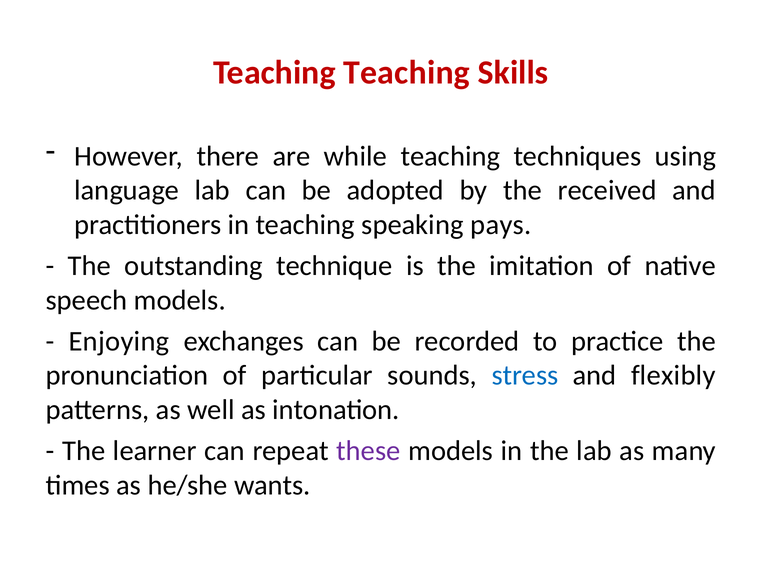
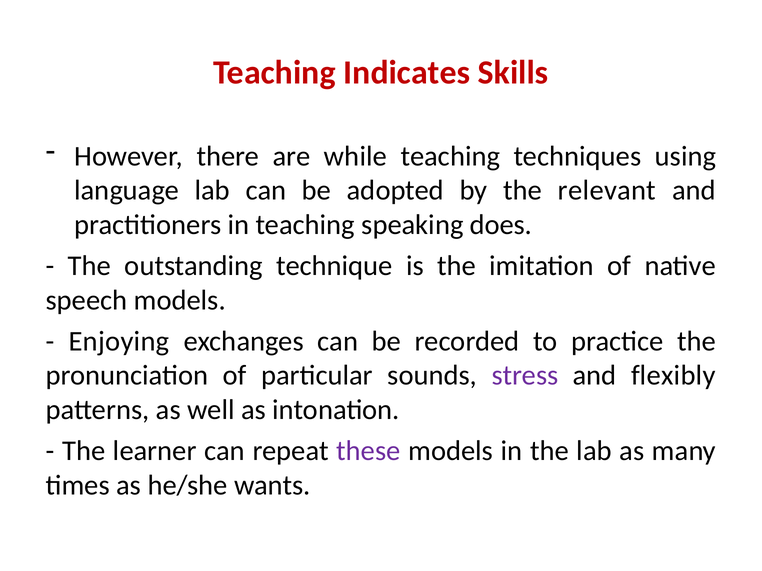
Teaching Teaching: Teaching -> Indicates (407, 73)
received: received -> relevant (607, 191)
pays: pays -> does (501, 225)
stress colour: blue -> purple (525, 376)
